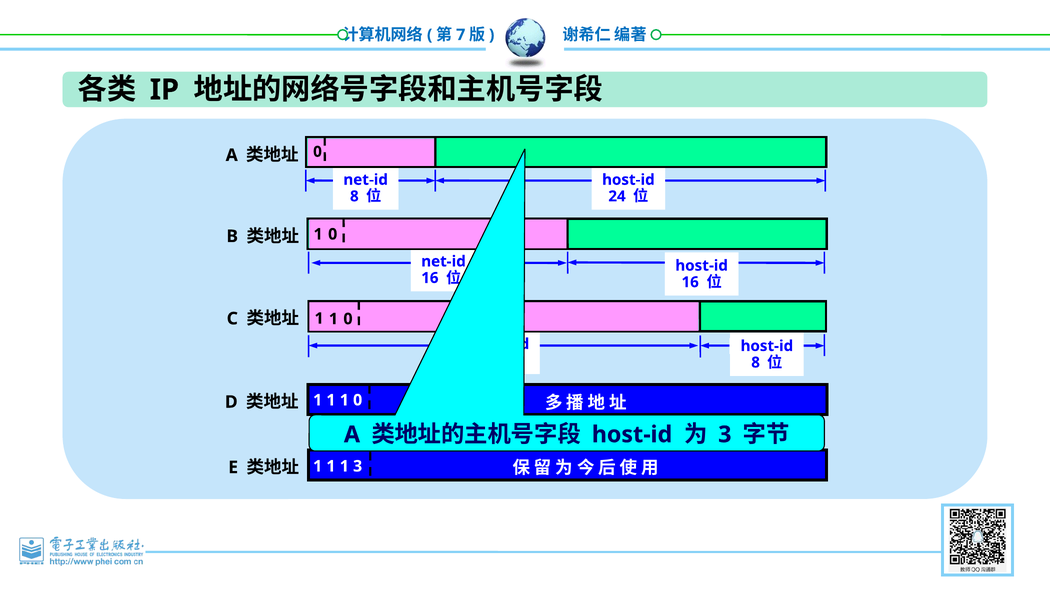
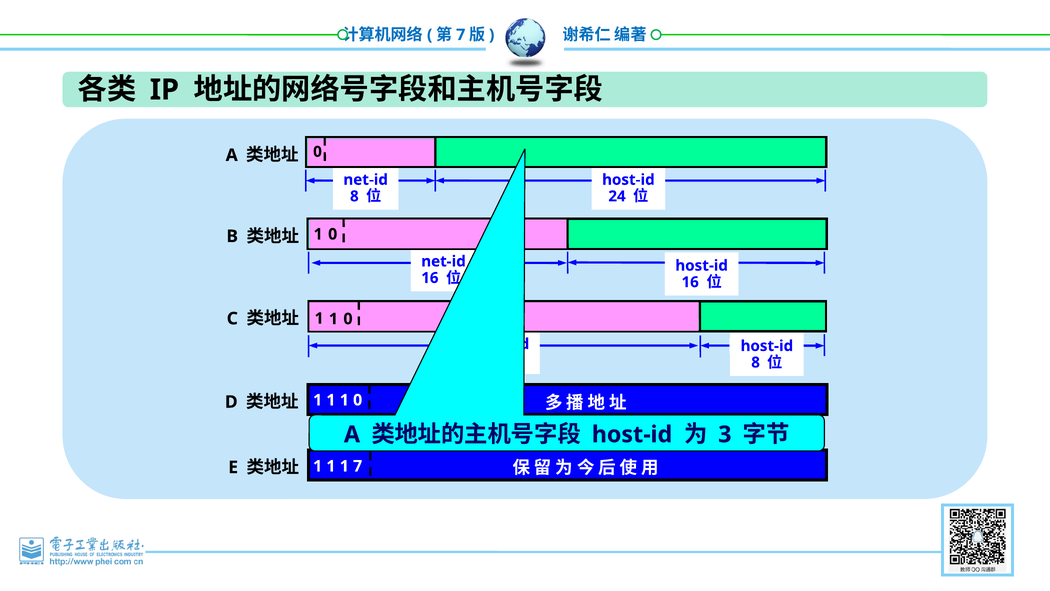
1 3: 3 -> 7 (358, 466)
